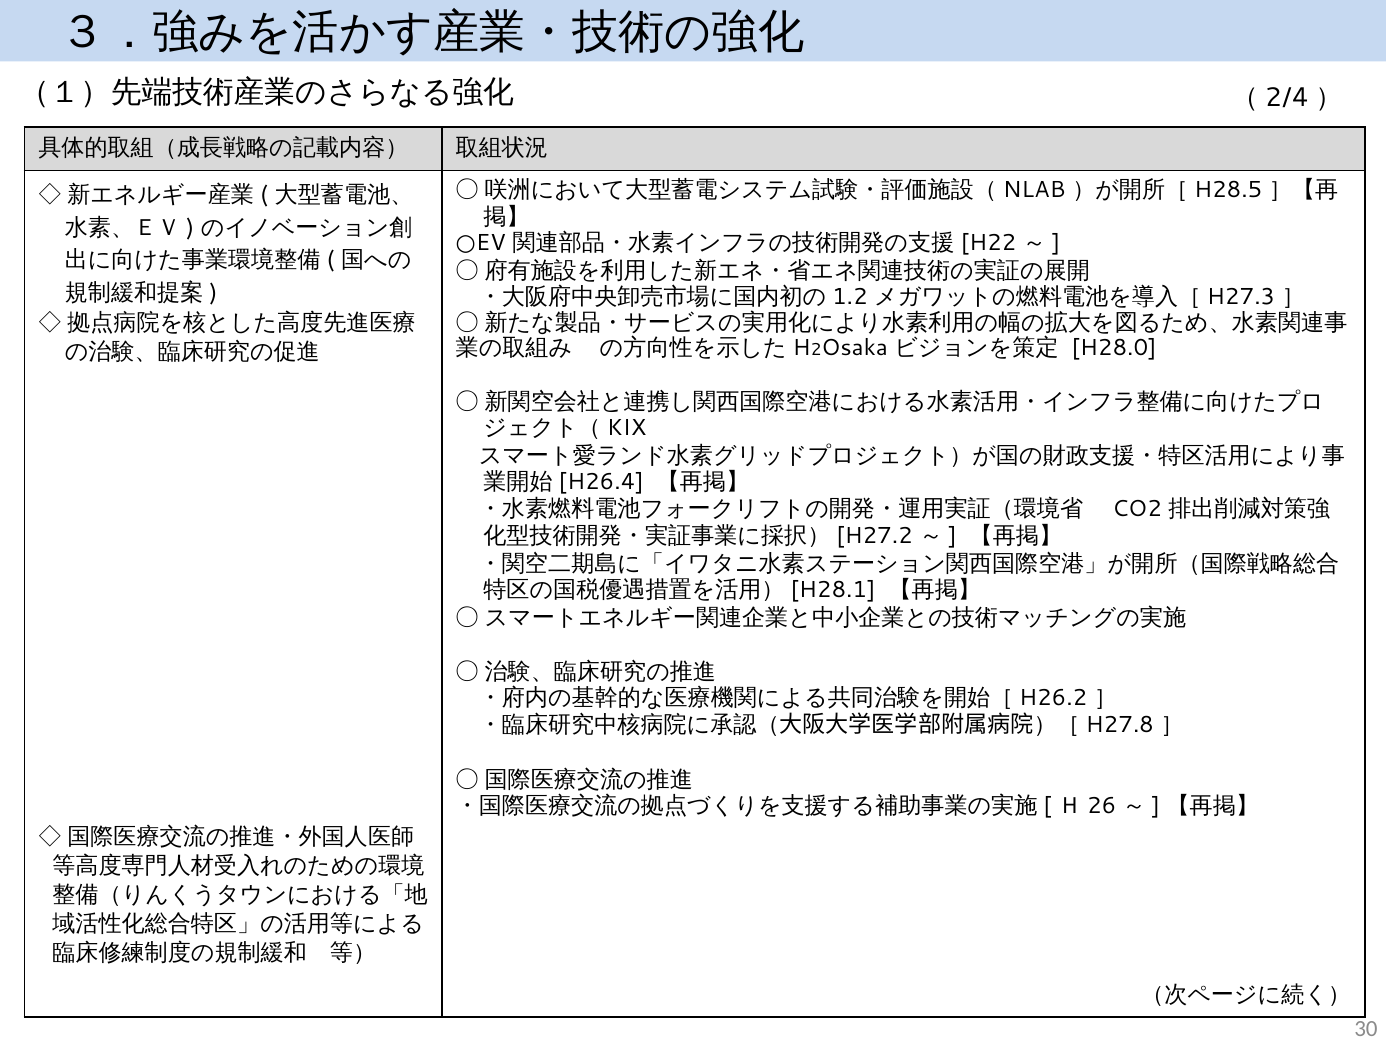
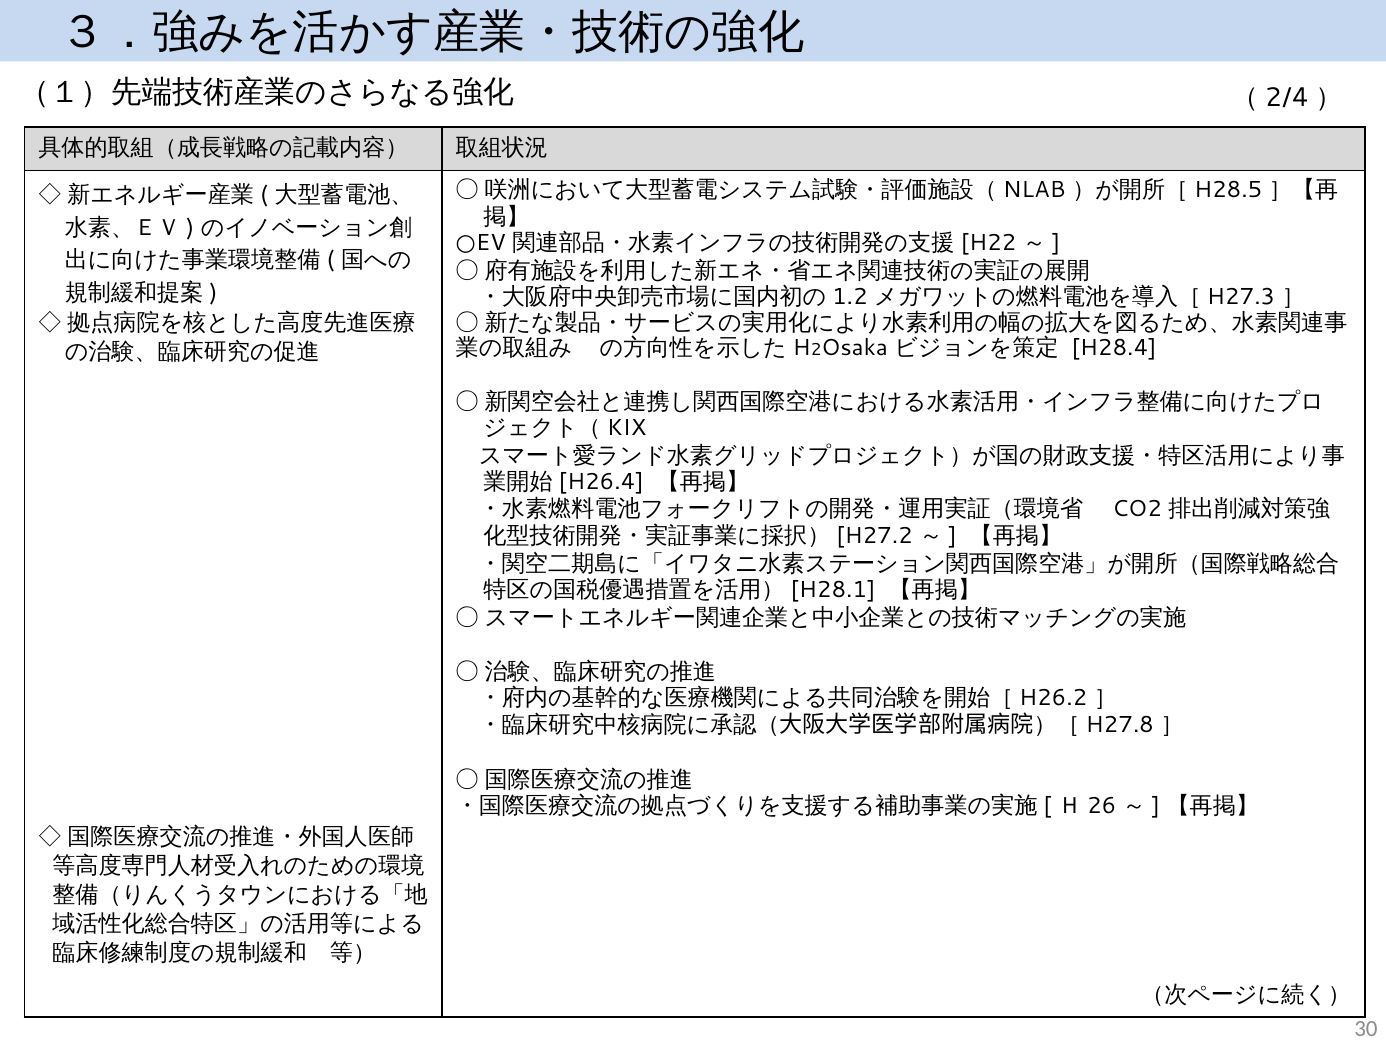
H28.0: H28.0 -> H28.4 (1114, 347)
